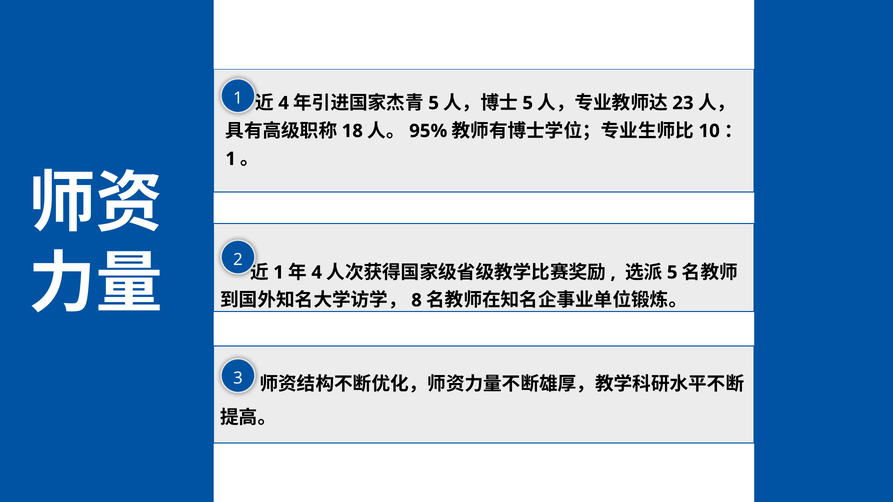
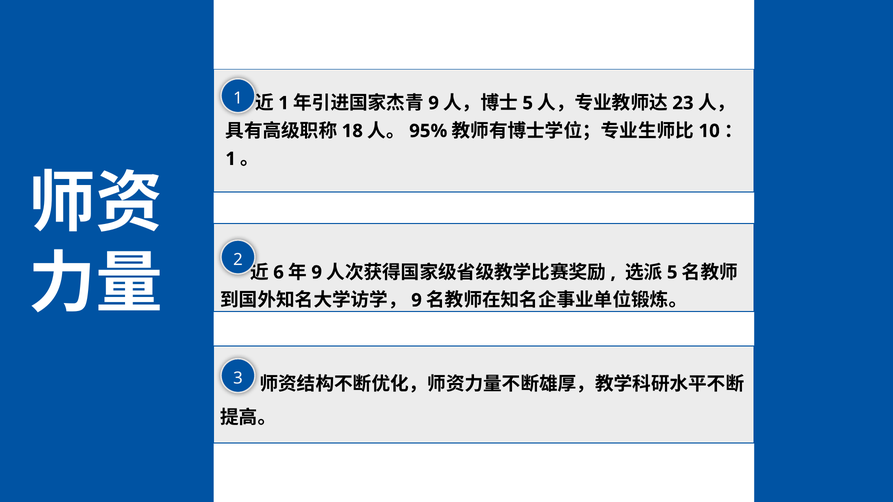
4: 4 -> 1 (284, 103)
5: 5 -> 9 (434, 103)
1: 1 -> 6 (279, 273)
4: 4 -> 9 (317, 273)
8: 8 -> 9 (417, 300)
